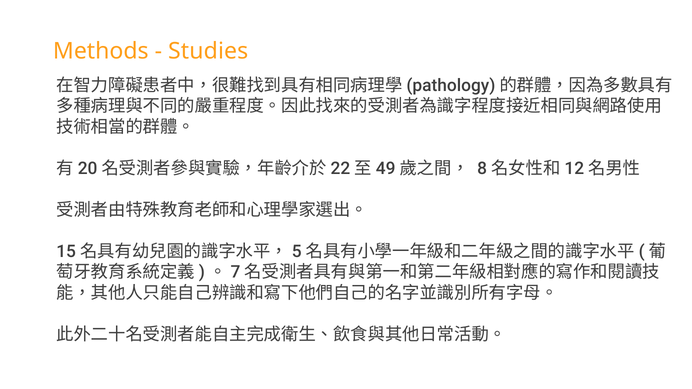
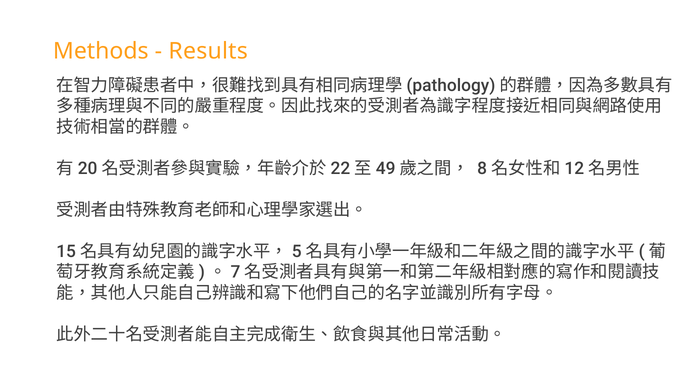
Studies: Studies -> Results (208, 51)
